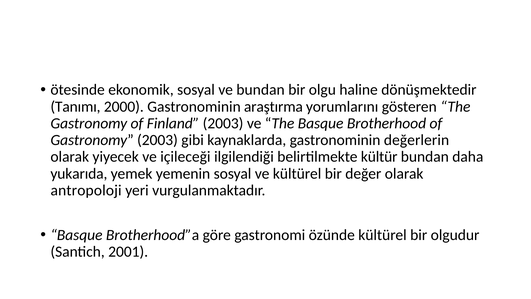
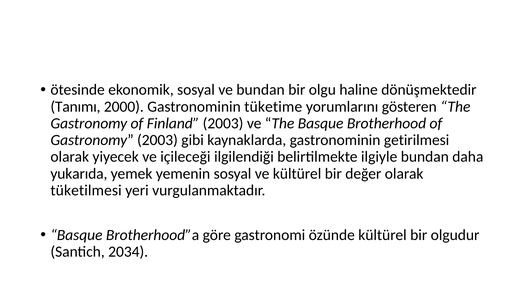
araştırma: araştırma -> tüketime (273, 107)
değerlerin: değerlerin -> getirilmesi (417, 140)
kültür: kültür -> ilgiyle (379, 157)
antropoloji: antropoloji -> tüketilmesi (86, 190)
2001: 2001 -> 2034 (128, 251)
